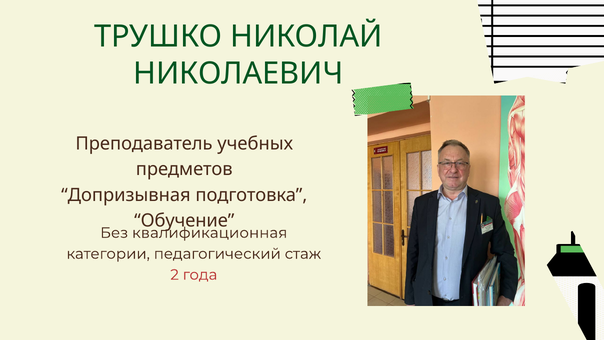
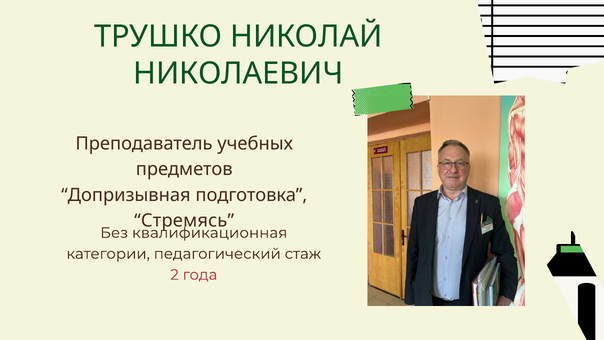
Обучение: Обучение -> Стремясь (184, 221)
